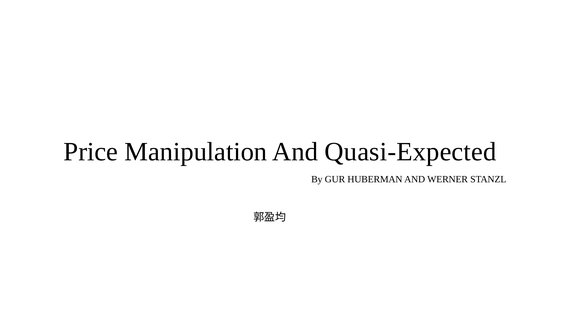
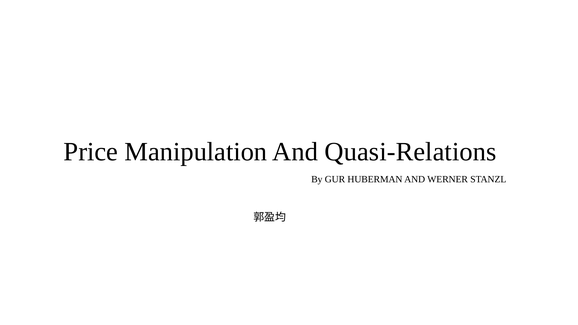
Quasi-Expected: Quasi-Expected -> Quasi-Relations (411, 152)
